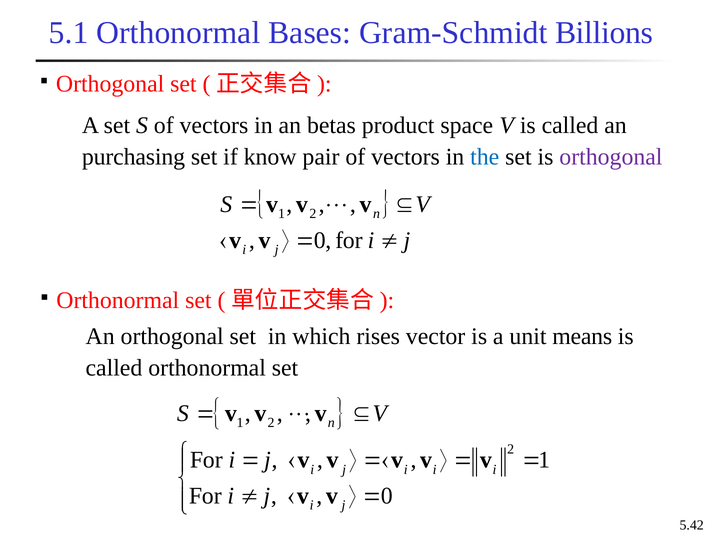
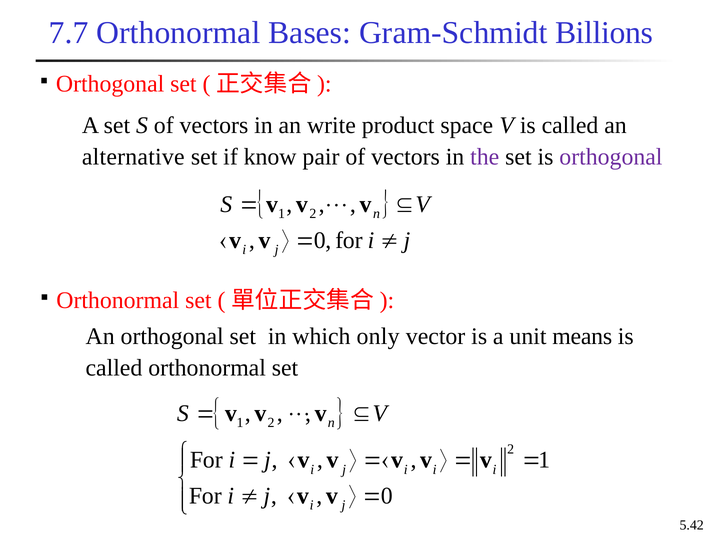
5.1: 5.1 -> 7.7 (69, 33)
betas: betas -> write (331, 125)
purchasing: purchasing -> alternative (133, 157)
the colour: blue -> purple (485, 157)
rises: rises -> only (378, 336)
